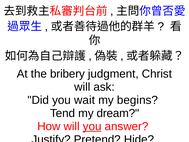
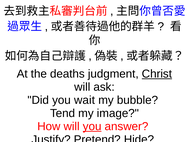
bribery: bribery -> deaths (67, 74)
Christ underline: none -> present (157, 74)
begins: begins -> bubble (138, 100)
dream: dream -> image (118, 113)
